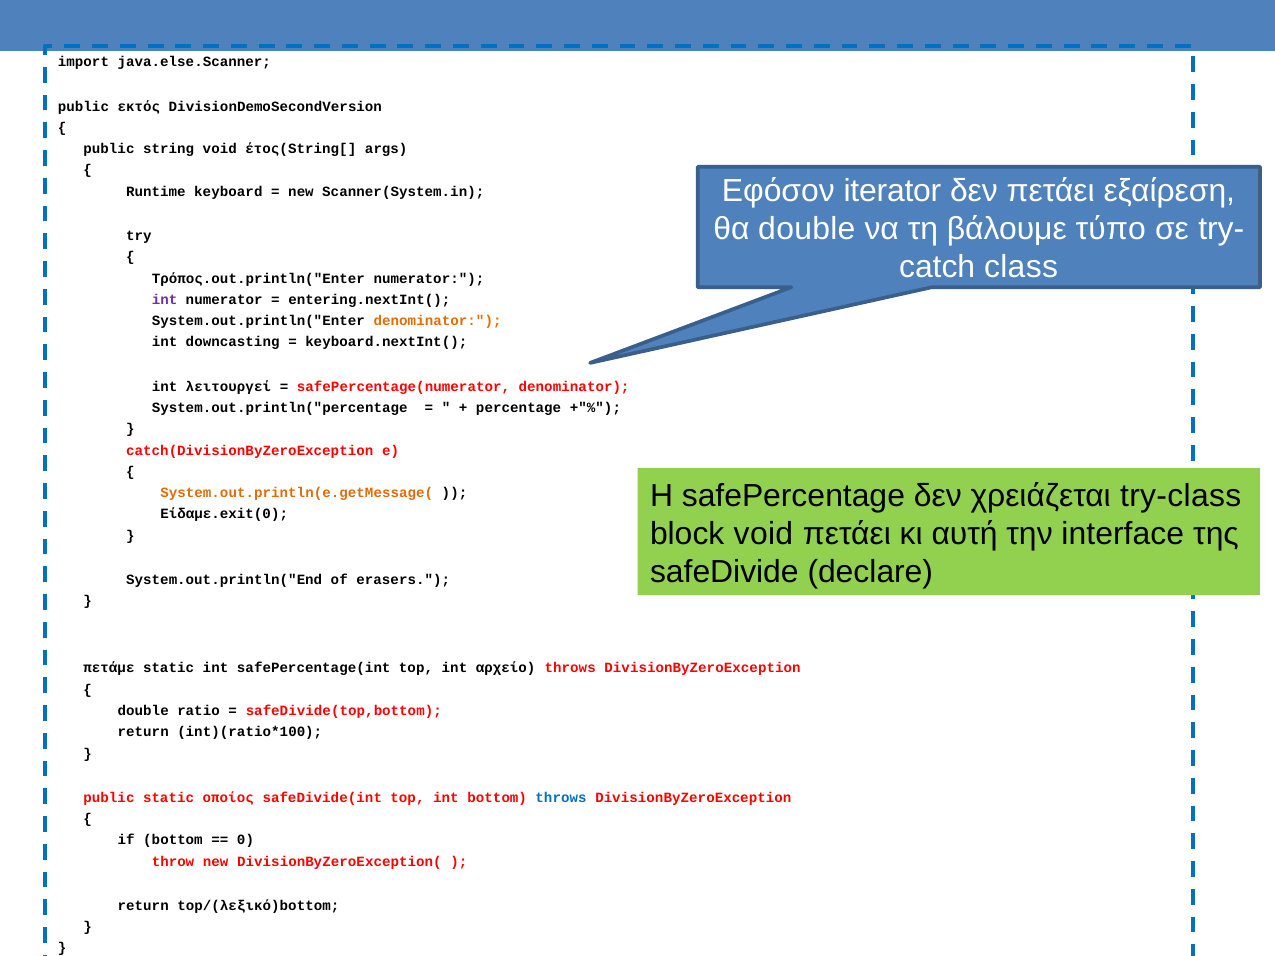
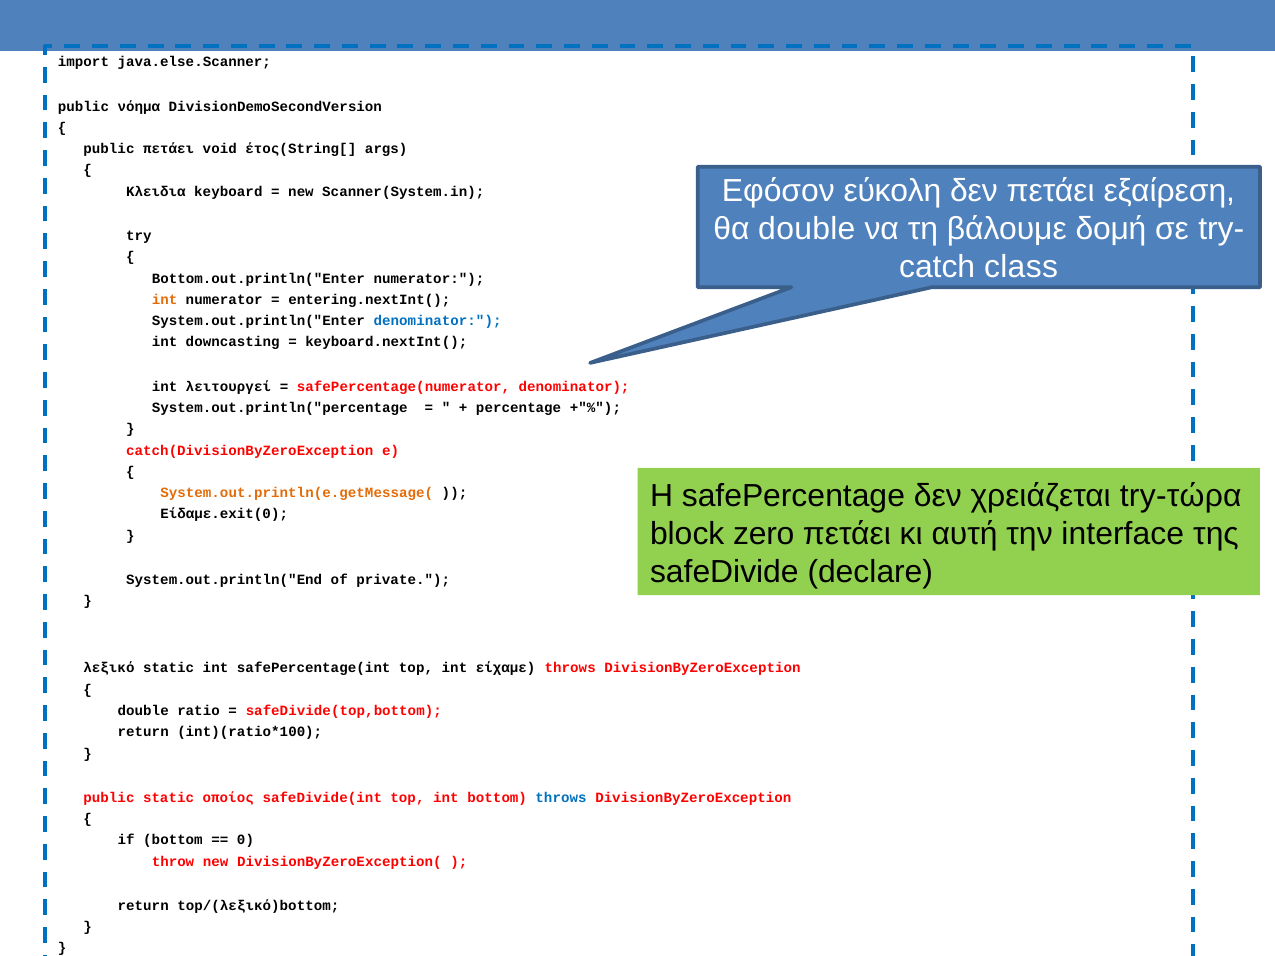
εκτός: εκτός -> νόημα (139, 107)
public string: string -> πετάει (169, 149)
iterator: iterator -> εύκολη (892, 191)
Runtime: Runtime -> Κλειδια (156, 192)
τύπο: τύπο -> δομή (1111, 229)
Τρόπος.out.println("Enter: Τρόπος.out.println("Enter -> Bottom.out.println("Enter (258, 278)
int colour: purple -> orange (165, 300)
denominator colour: orange -> blue (438, 321)
try-class: try-class -> try-τώρα (1181, 496)
block void: void -> zero (764, 534)
erasers: erasers -> private (403, 580)
πετάμε: πετάμε -> λεξικό (109, 668)
αρχείο: αρχείο -> είχαμε (506, 668)
